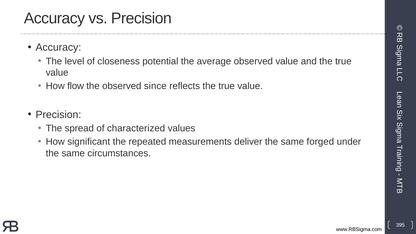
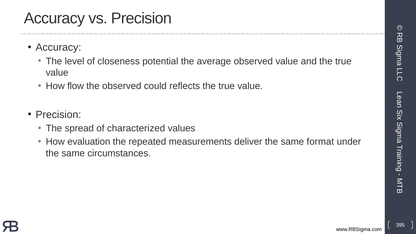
since: since -> could (155, 86)
significant: significant -> evaluation (89, 142)
forged: forged -> format (320, 142)
